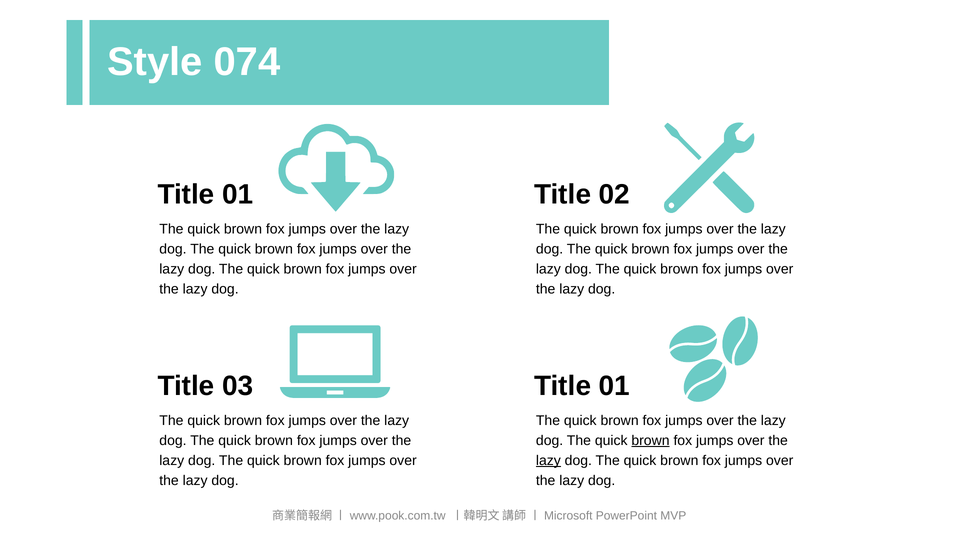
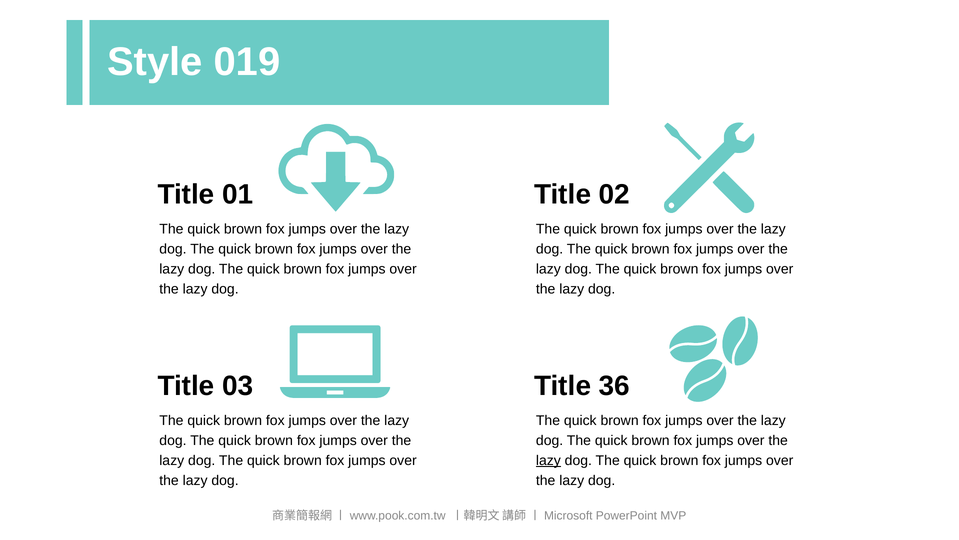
074: 074 -> 019 (247, 62)
01: 01 -> 36 (614, 386)
brown underline: present -> none (650, 440)
